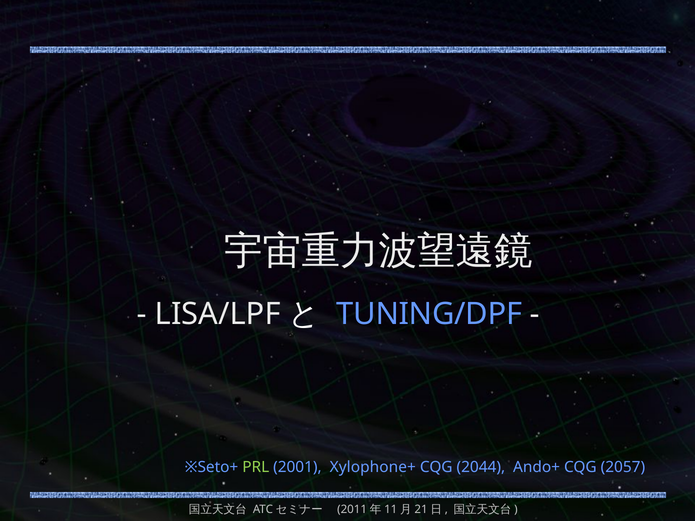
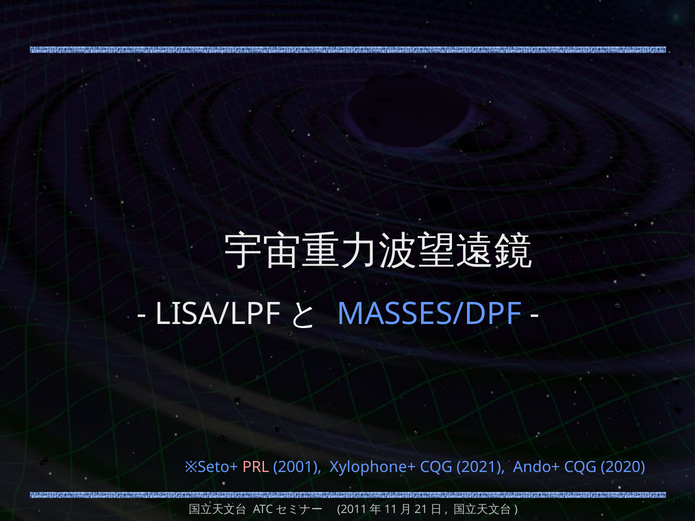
TUNING/DPF: TUNING/DPF -> MASSES/DPF (429, 314)
PRL colour: light green -> pink (256, 468)
2044: 2044 -> 2021 (481, 468)
2057: 2057 -> 2020 (623, 468)
